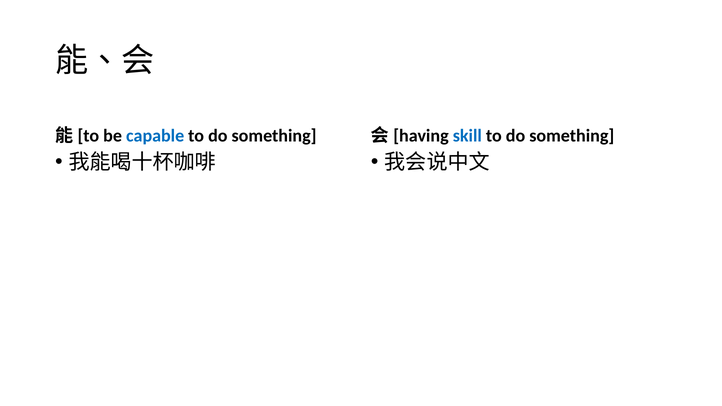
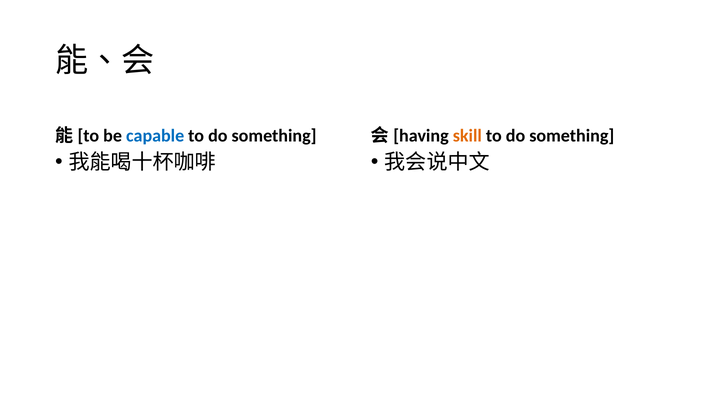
skill colour: blue -> orange (467, 136)
